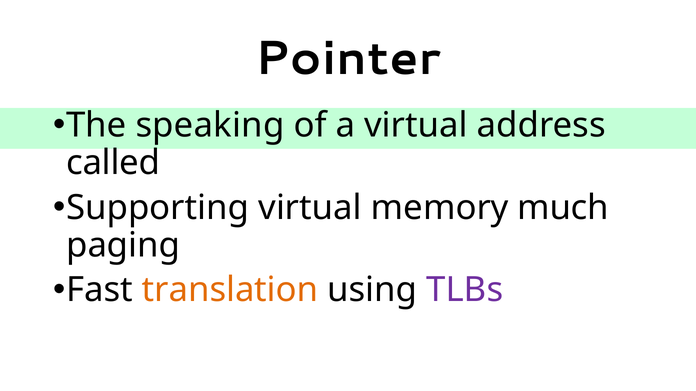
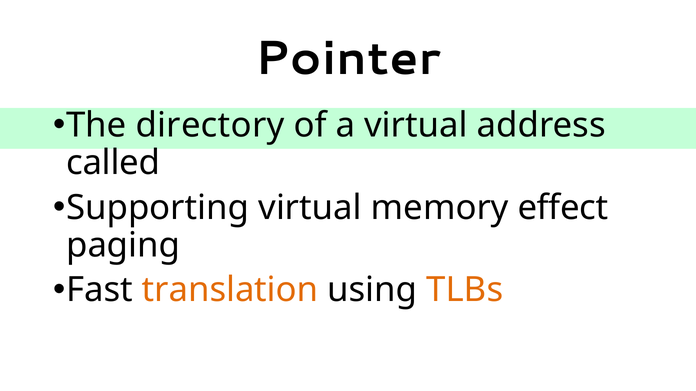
speaking: speaking -> directory (210, 125)
much: much -> effect (563, 208)
TLBs colour: purple -> orange (465, 290)
